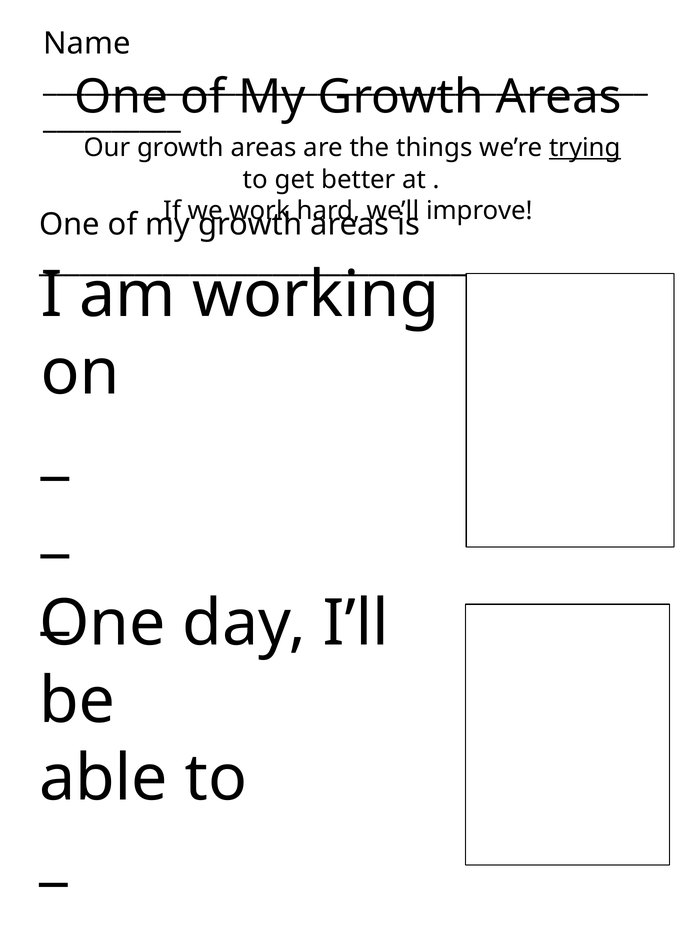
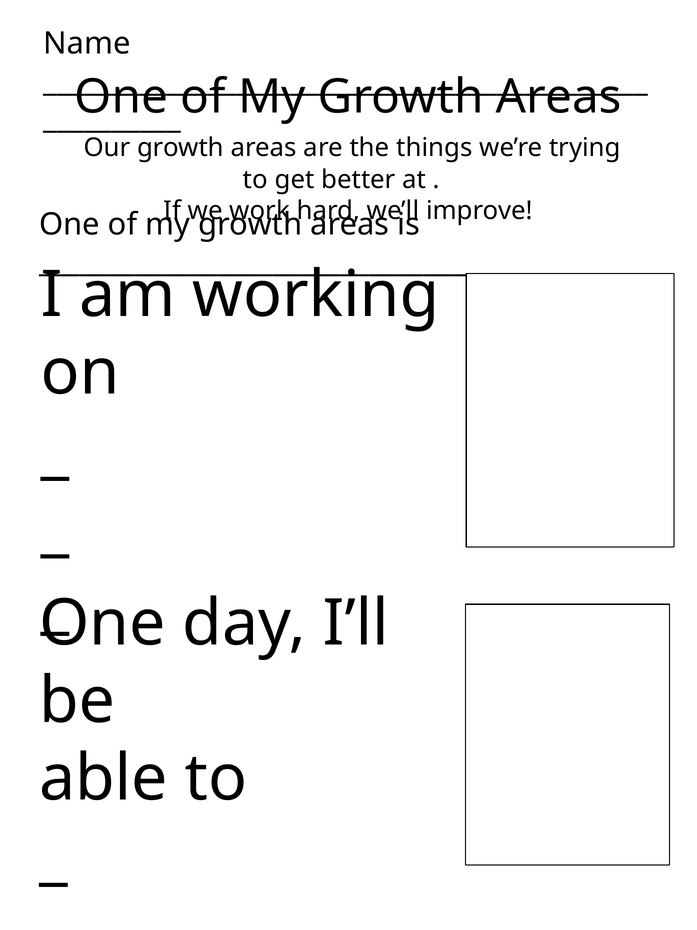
trying underline: present -> none (585, 148)
